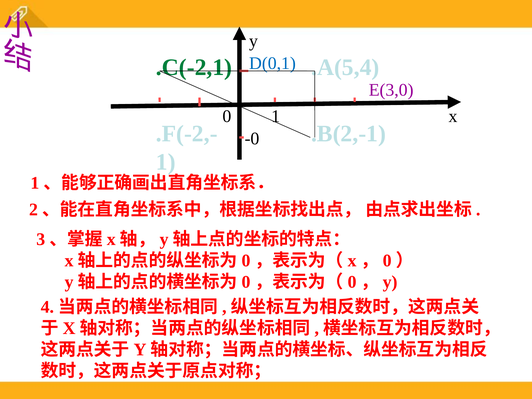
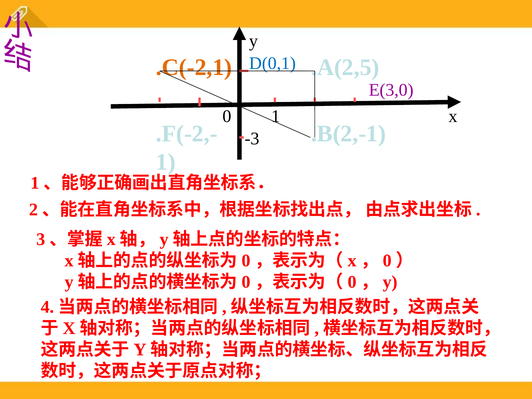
.C(-2,1 colour: green -> orange (194, 67)
.A(5,4: .A(5,4 -> .A(2,5 (345, 67)
-0: -0 -> -3 (252, 139)
